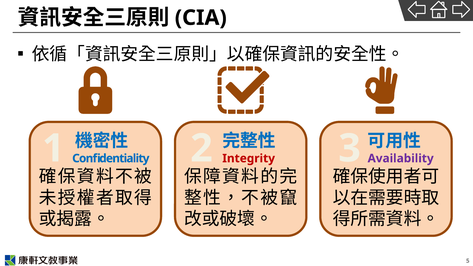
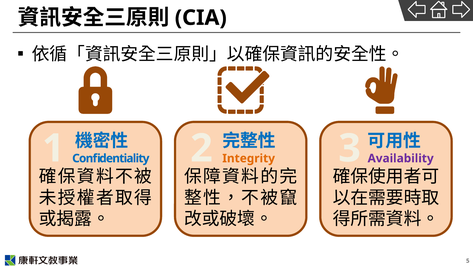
Integrity colour: red -> orange (249, 158)
